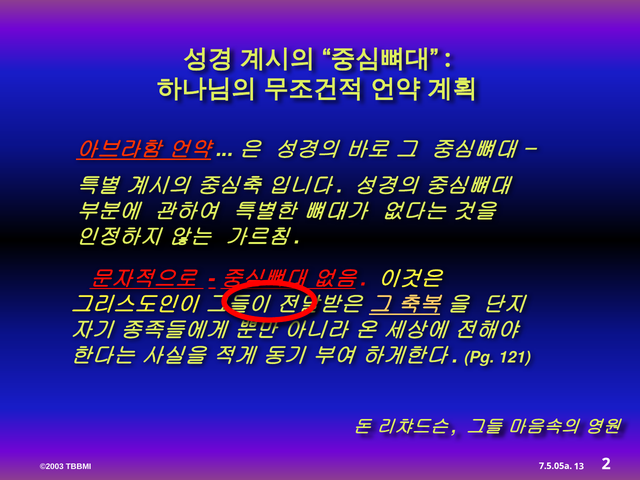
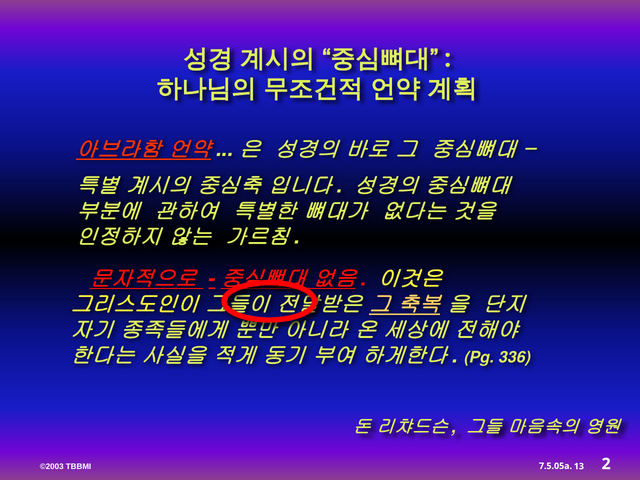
121: 121 -> 336 (515, 357)
